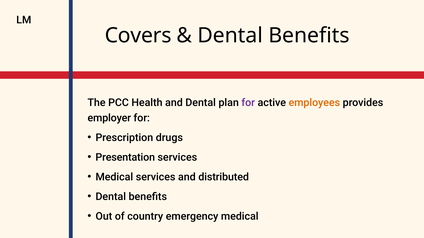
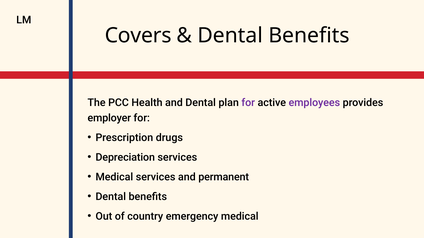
employees colour: orange -> purple (314, 103)
Presentation: Presentation -> Depreciation (125, 158)
distributed: distributed -> permanent (224, 177)
